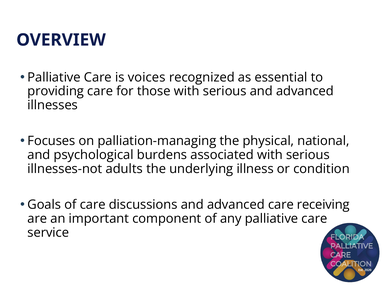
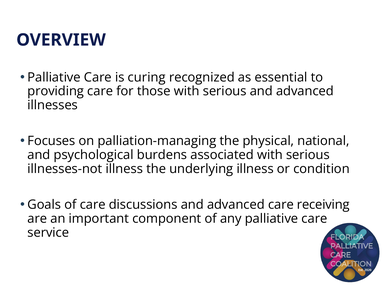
voices: voices -> curing (147, 77)
illnesses-not adults: adults -> illness (124, 169)
